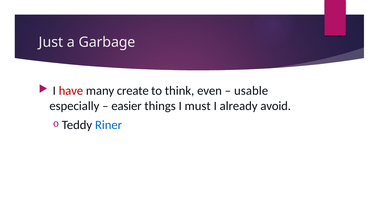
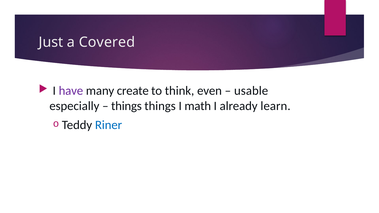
Garbage: Garbage -> Covered (107, 42)
have colour: red -> purple (71, 91)
easier: easier -> things (126, 106)
must: must -> math (198, 106)
avoid: avoid -> learn (276, 106)
